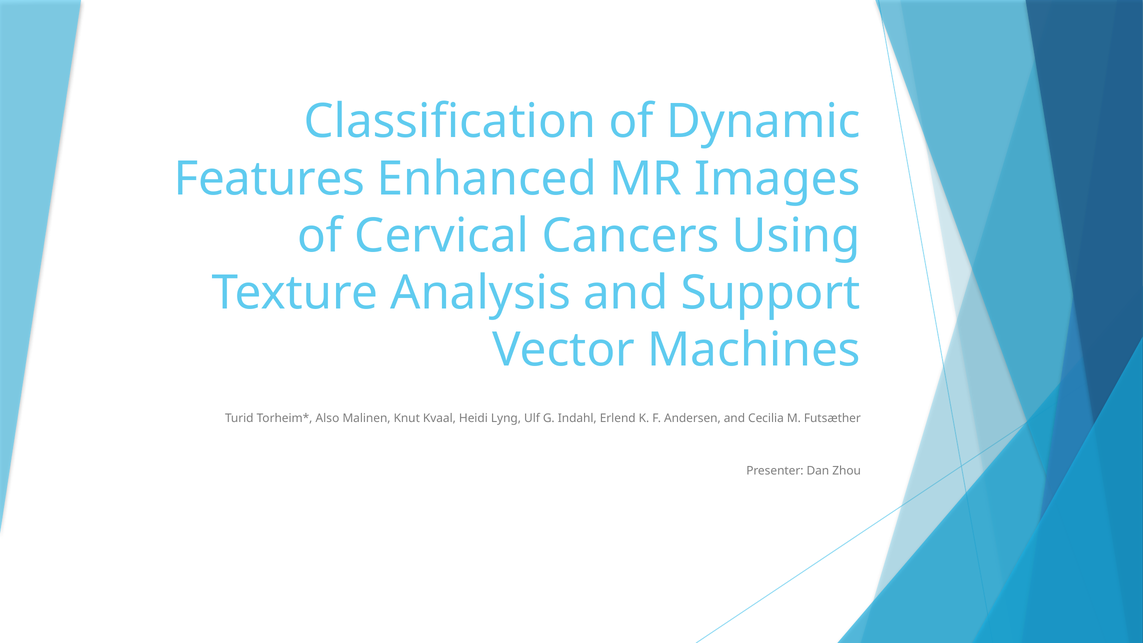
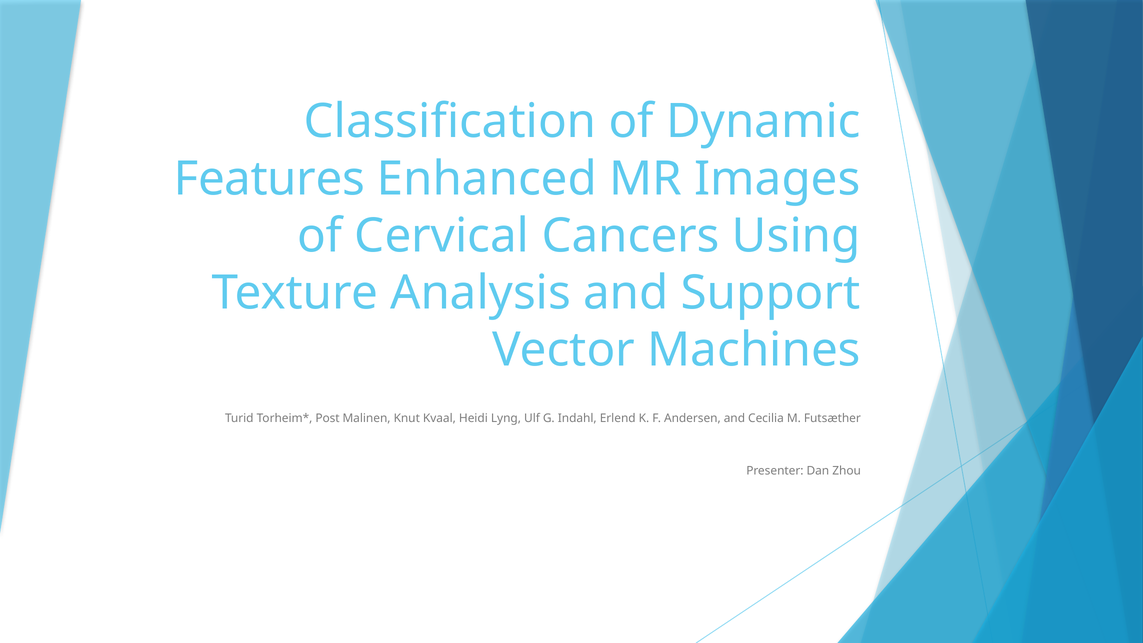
Also: Also -> Post (328, 418)
